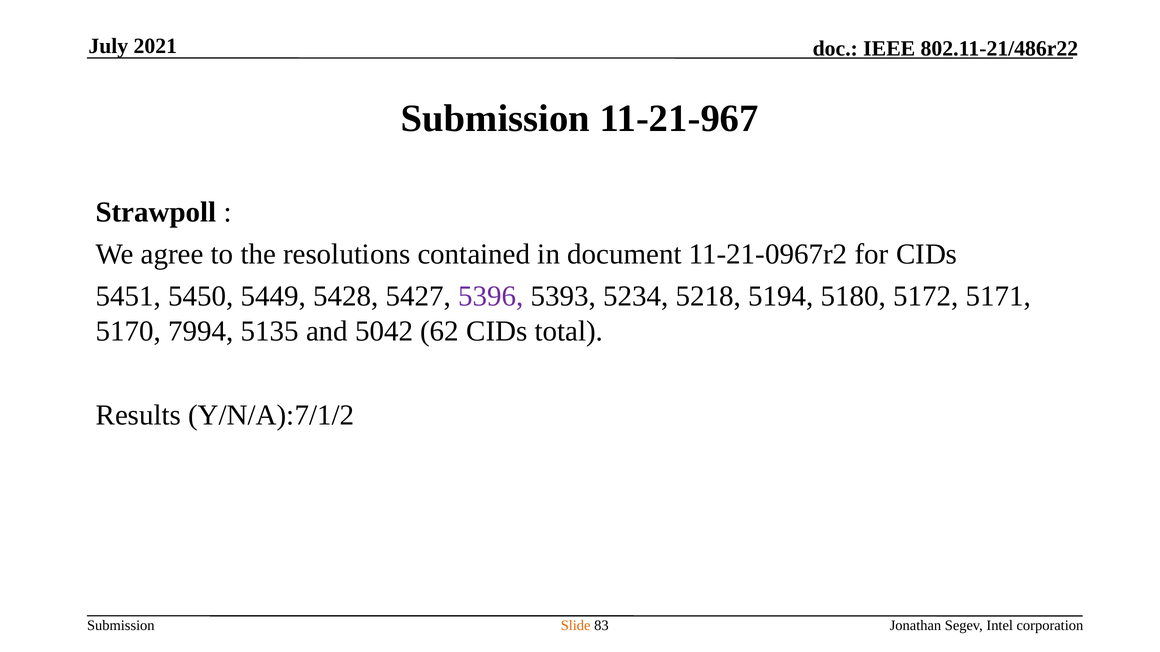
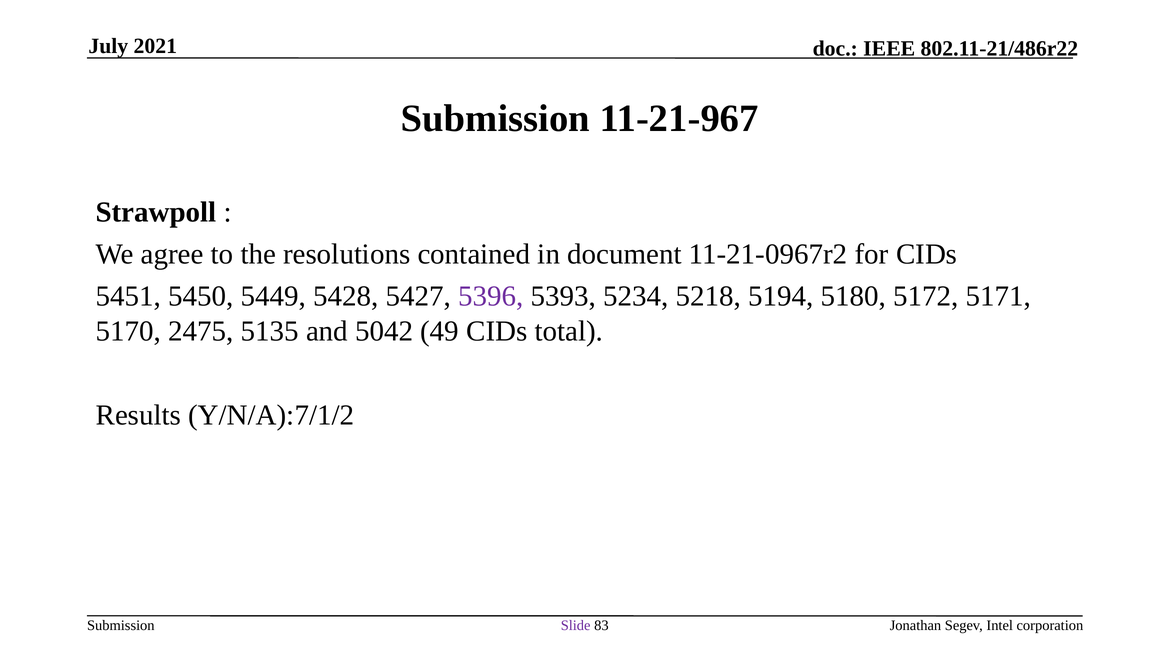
7994: 7994 -> 2475 (201, 331)
62: 62 -> 49 (440, 331)
Slide colour: orange -> purple (576, 626)
